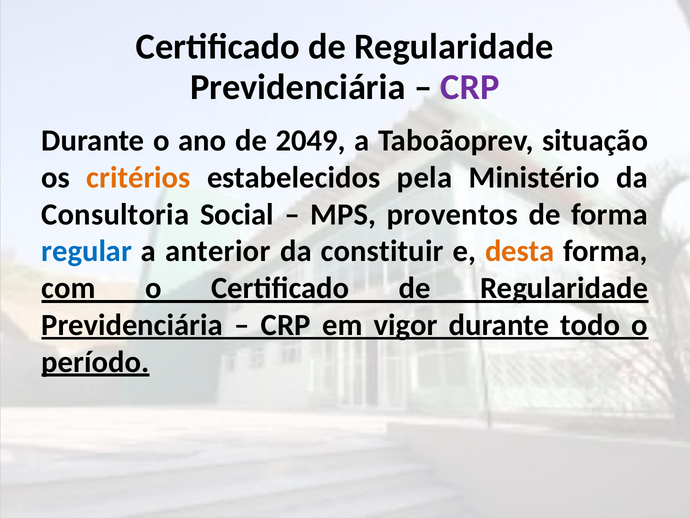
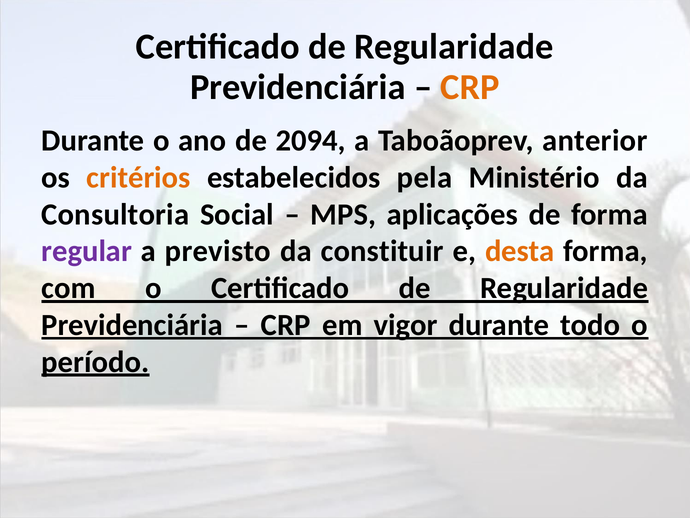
CRP colour: purple -> orange (470, 87)
2049: 2049 -> 2094 (311, 141)
situação: situação -> anterior (595, 141)
proventos: proventos -> aplicações (452, 214)
regular colour: blue -> purple (87, 251)
anterior: anterior -> previsto (218, 251)
